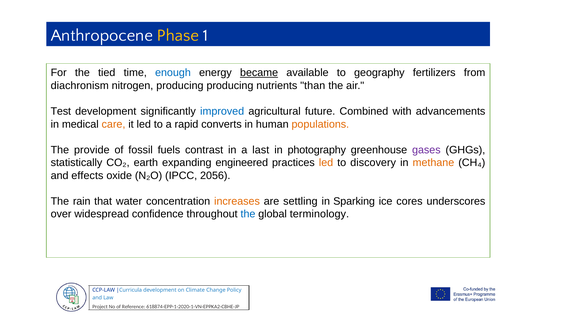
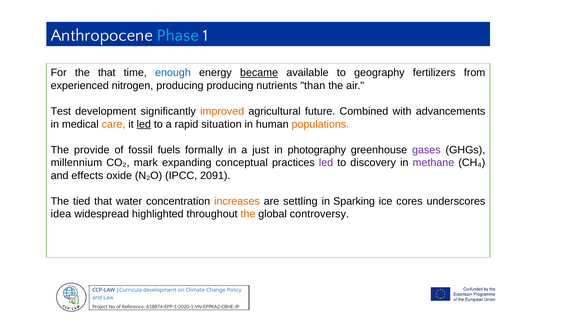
Phase colour: yellow -> light blue (178, 35)
the tied: tied -> that (107, 73)
diachronism: diachronism -> experienced (80, 86)
improved colour: blue -> orange (222, 111)
led underline: none -> present (144, 124)
converts: converts -> situation (221, 124)
contrast: contrast -> formally (204, 150)
last: last -> just (261, 150)
statistically: statistically -> millennium (76, 162)
earth: earth -> mark (146, 162)
engineered: engineered -> conceptual (242, 162)
led colour: orange -> purple (326, 162)
methane colour: orange -> purple (433, 162)
2056: 2056 -> 2091 (215, 175)
rain: rain -> tied (82, 201)
over: over -> idea (61, 214)
confidence: confidence -> highlighted (158, 214)
the colour: blue -> orange (248, 214)
terminology: terminology -> controversy (319, 214)
